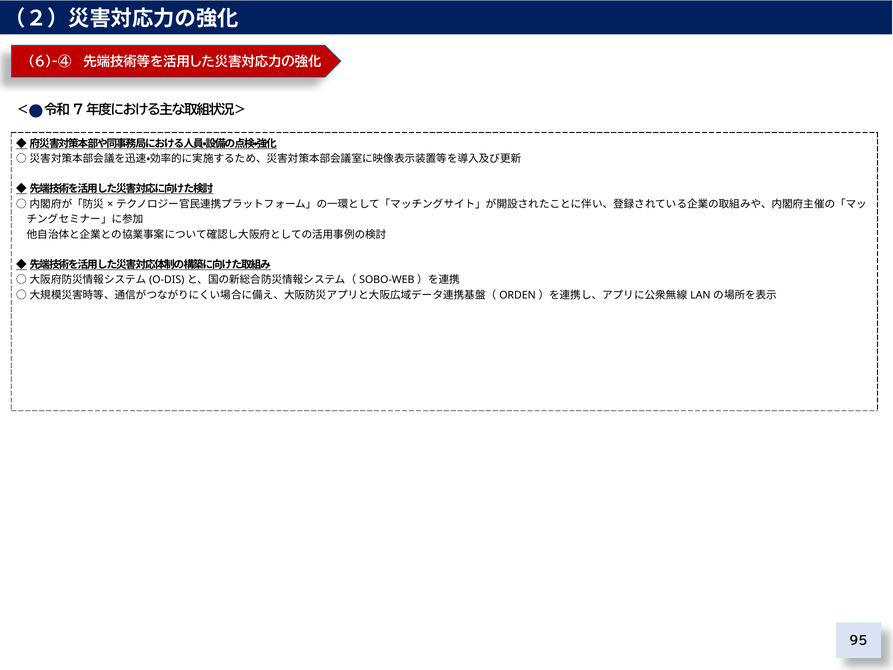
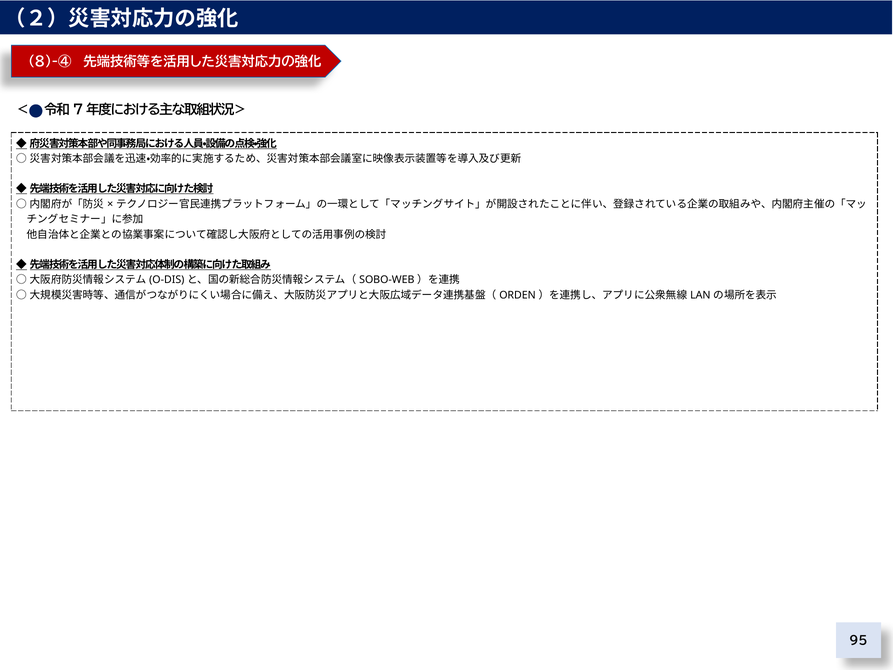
6)-④: 6)-④ -> 8)-④ (50, 62)
